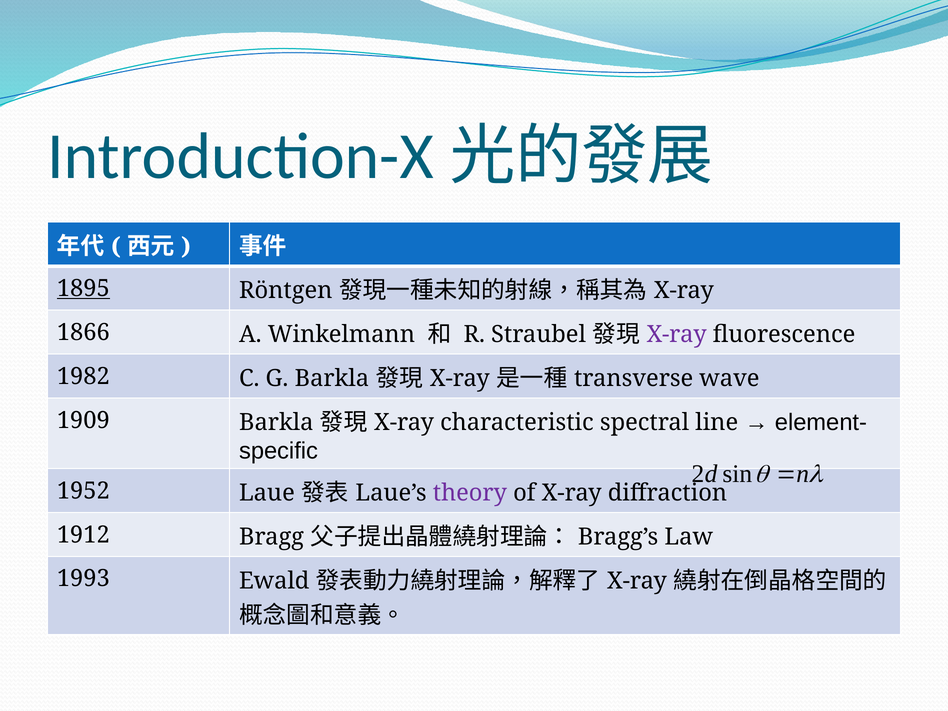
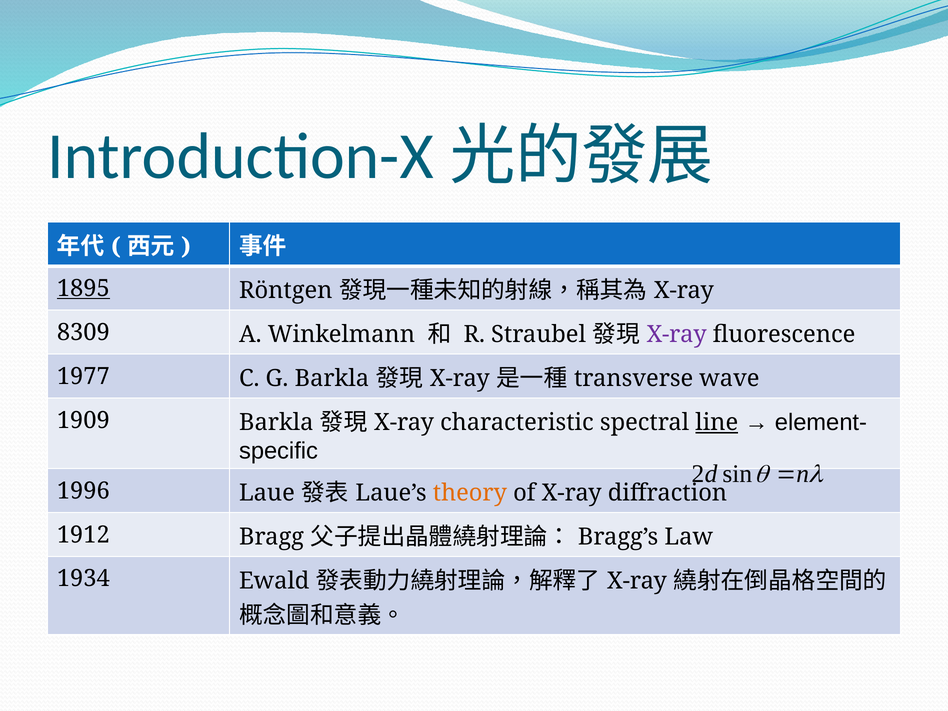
1866: 1866 -> 8309 (83, 332)
1982: 1982 -> 1977 (83, 376)
line underline: none -> present (717, 422)
1952: 1952 -> 1996 (83, 491)
theory colour: purple -> orange (470, 493)
1993: 1993 -> 1934 (83, 579)
